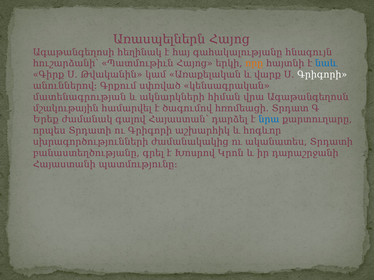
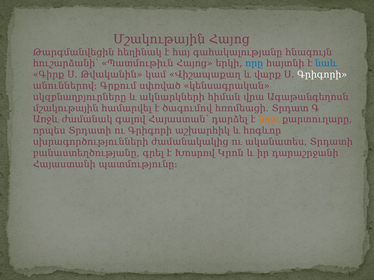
Առասպելներն: Առասպելներն -> Մշակութային (159, 39)
Ագաթանգեղոսի: Ագաթանգեղոսի -> Թարգմանվեցին (74, 52)
որը colour: orange -> blue (254, 63)
Առաքելական: Առաքելական -> Վիշապաքաղ (205, 75)
մատենագրության: մատենագրության -> սկզբնաղբյուրները (80, 97)
Երեք: Երեք -> Առջև (46, 120)
նրա colour: blue -> orange (269, 120)
